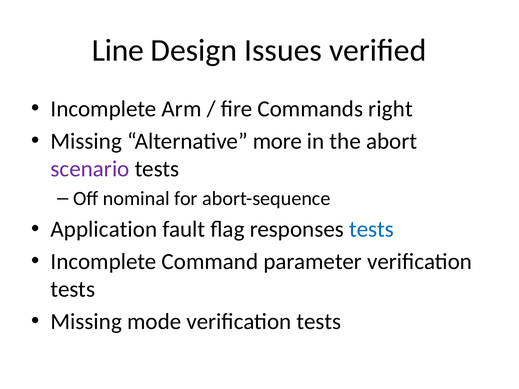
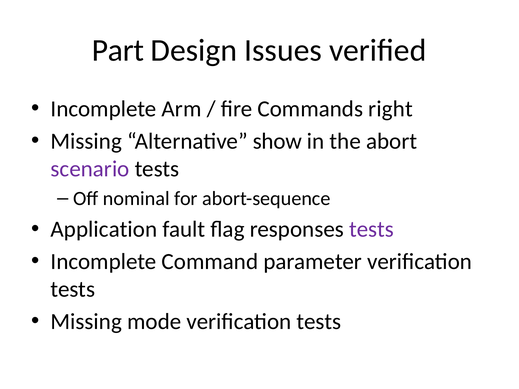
Line: Line -> Part (118, 50)
more: more -> show (277, 141)
tests colour: blue -> purple (371, 229)
